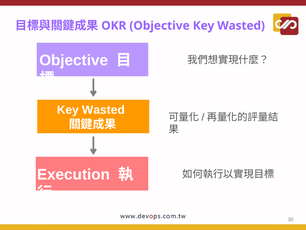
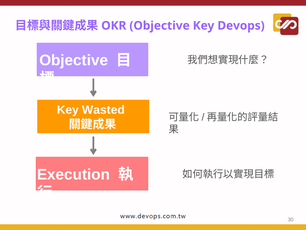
Objective Key Wasted: Wasted -> Devops (241, 26)
